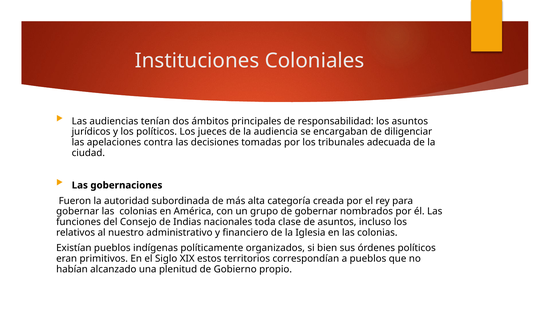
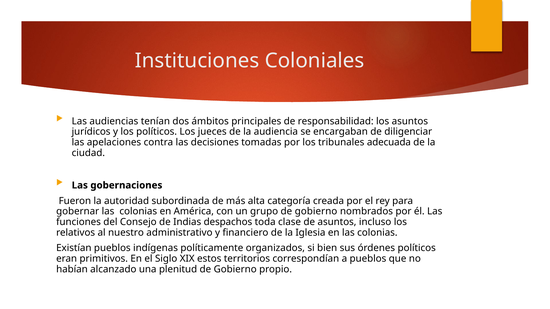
grupo de gobernar: gobernar -> gobierno (316, 212)
nacionales: nacionales -> despachos (228, 222)
